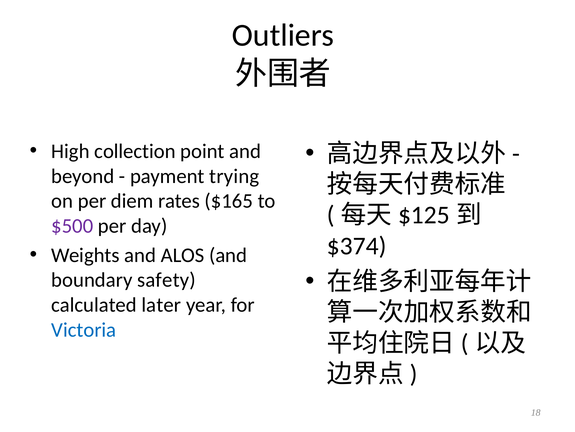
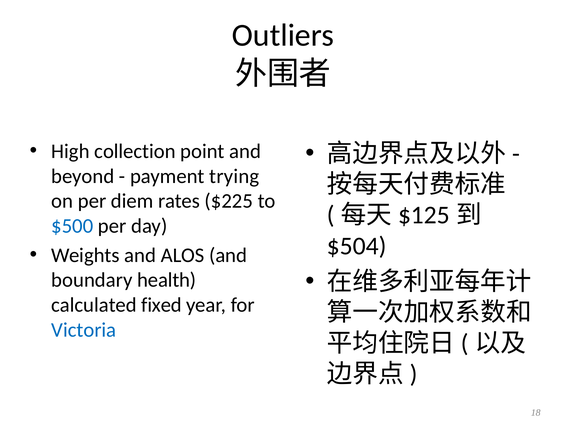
$165: $165 -> $225 (229, 201)
$500 colour: purple -> blue (72, 226)
$374: $374 -> $504 (357, 245)
safety: safety -> health (167, 280)
later: later -> fixed (161, 305)
